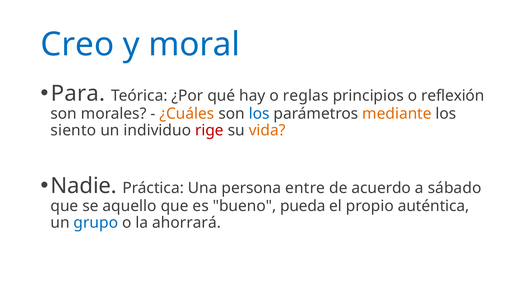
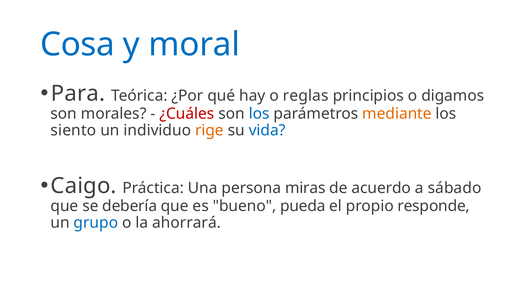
Creo: Creo -> Cosa (78, 45)
reflexión: reflexión -> digamos (453, 96)
¿Cuáles colour: orange -> red (187, 114)
rige colour: red -> orange (209, 131)
vida colour: orange -> blue (267, 131)
Nadie: Nadie -> Caigo (84, 186)
entre: entre -> miras (305, 188)
aquello: aquello -> debería (130, 206)
auténtica: auténtica -> responde (434, 206)
